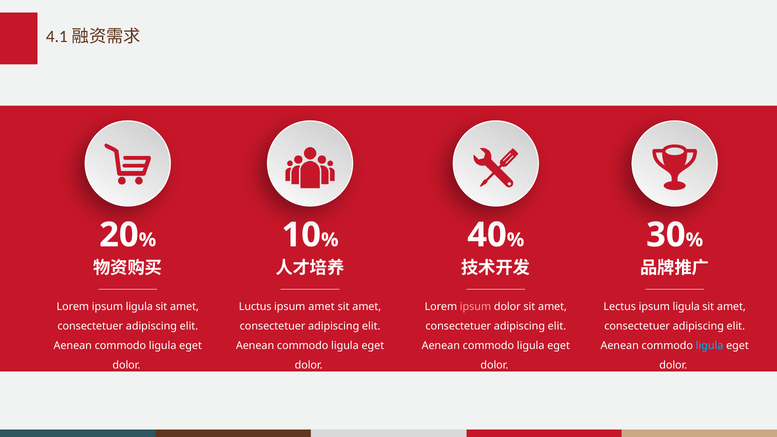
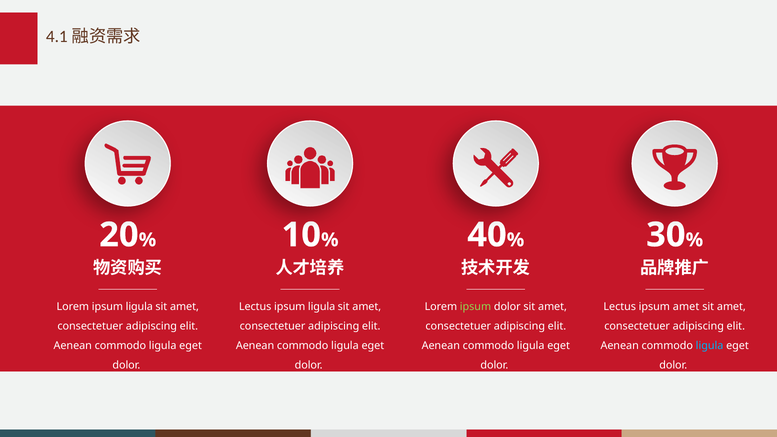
Luctus: Luctus -> Lectus (255, 307)
amet: amet -> ligula (322, 307)
ipsum colour: pink -> light green (475, 307)
ligula: ligula -> amet (686, 307)
